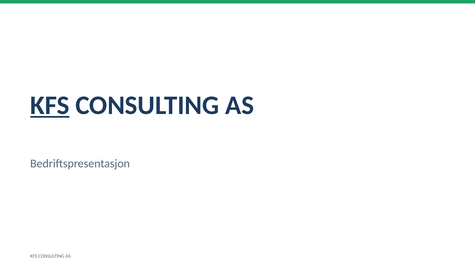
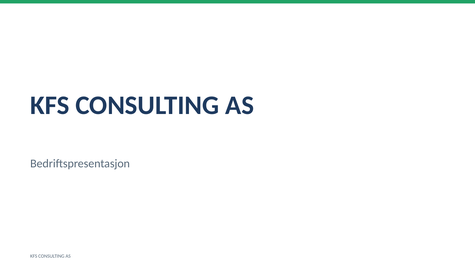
KFS underline: present -> none (50, 105)
